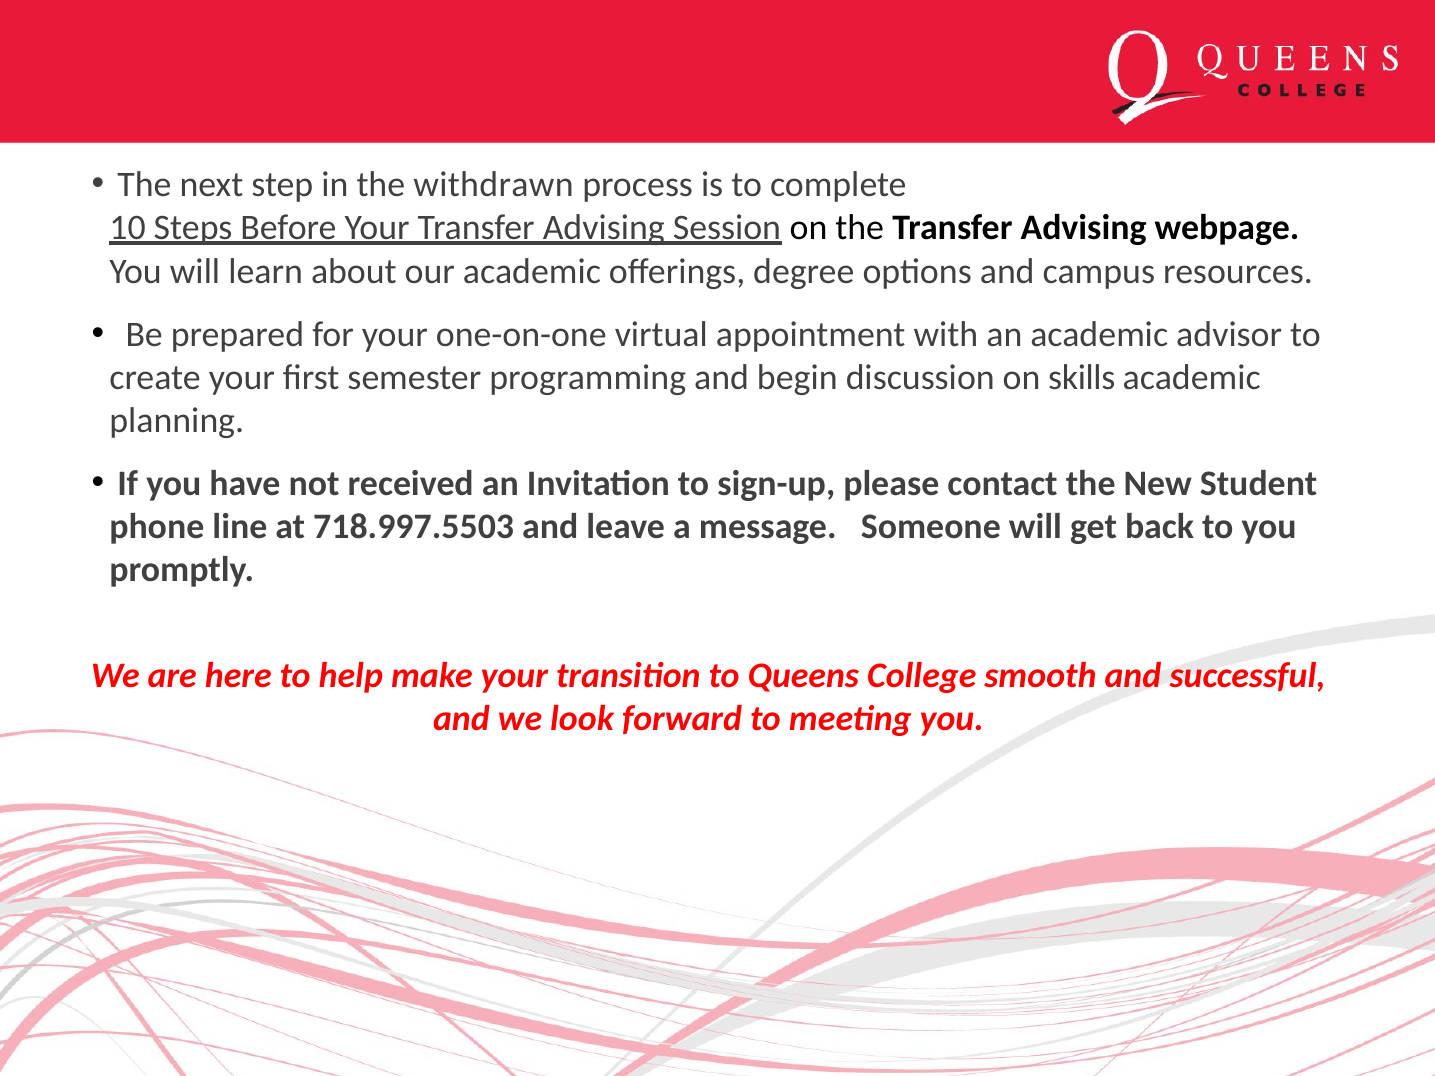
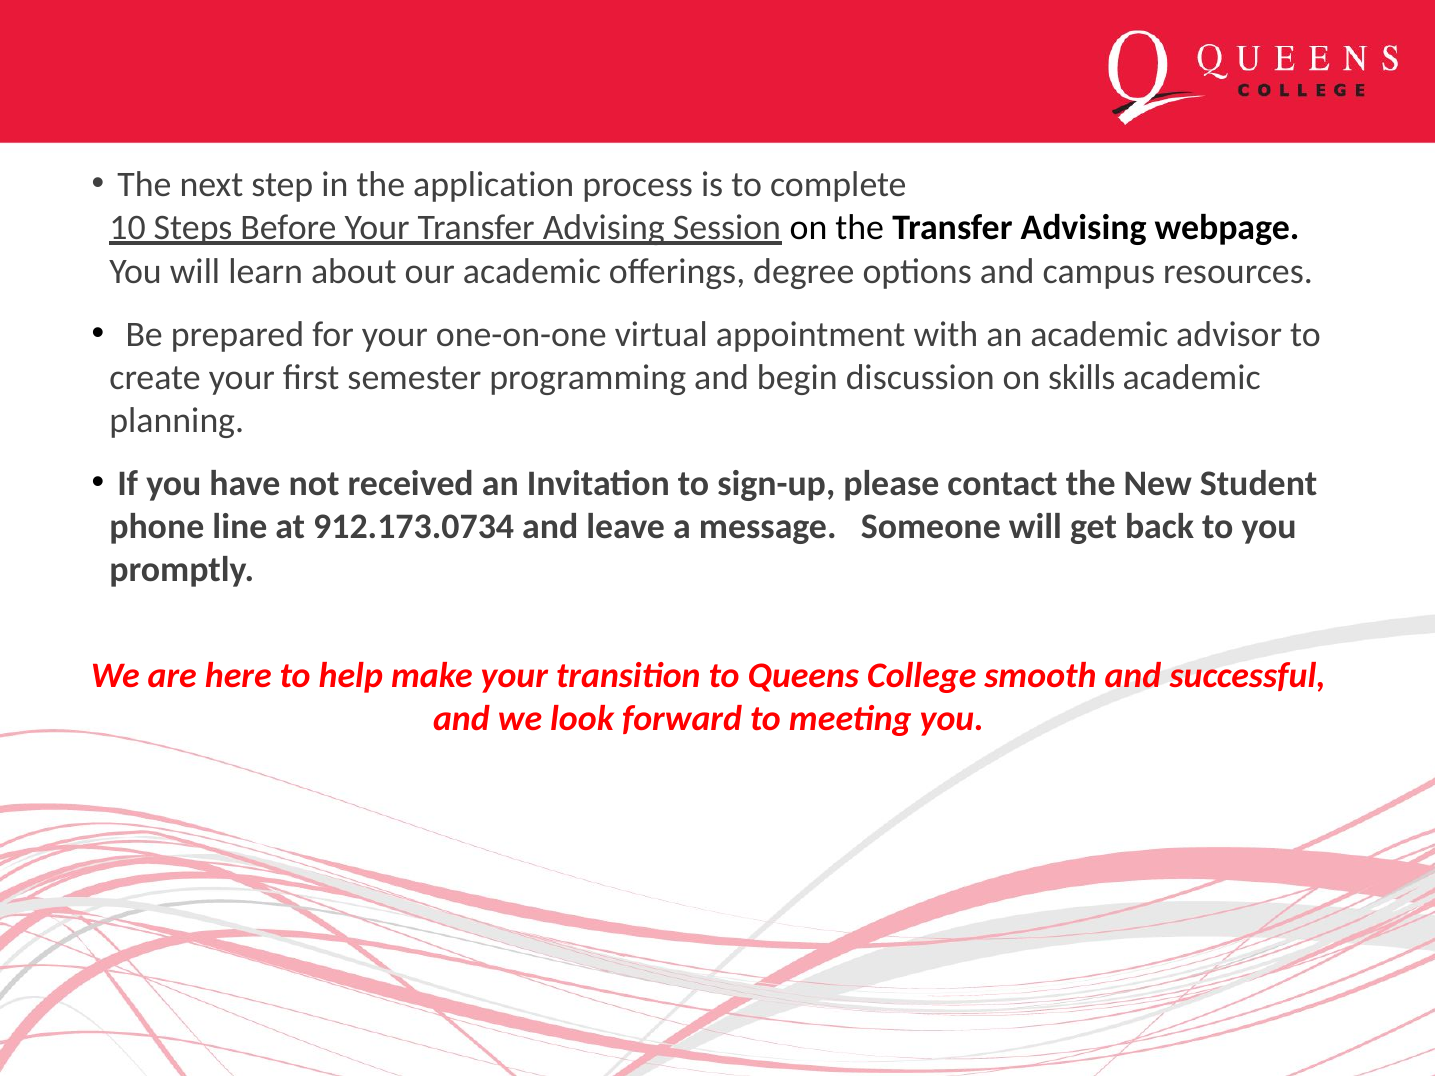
withdrawn: withdrawn -> application (494, 185)
718.997.5503: 718.997.5503 -> 912.173.0734 (414, 527)
